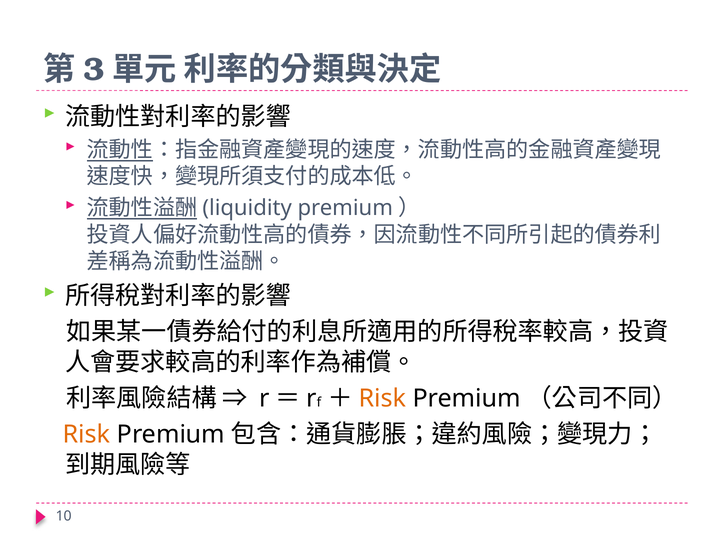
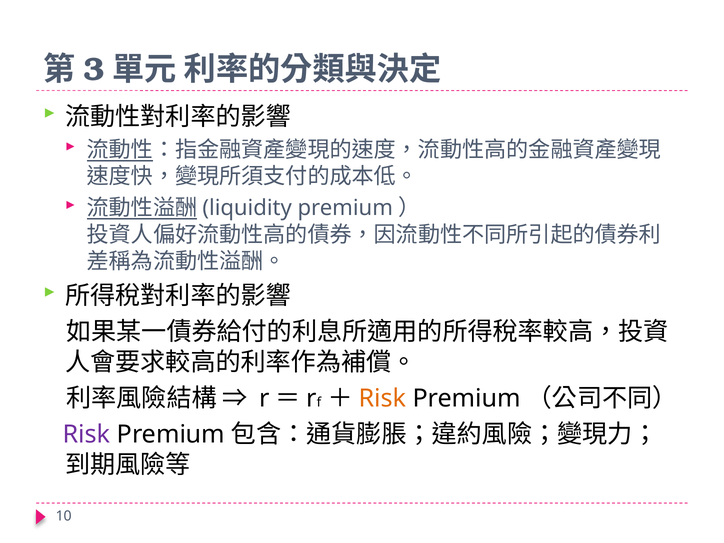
Risk colour: orange -> purple (87, 435)
